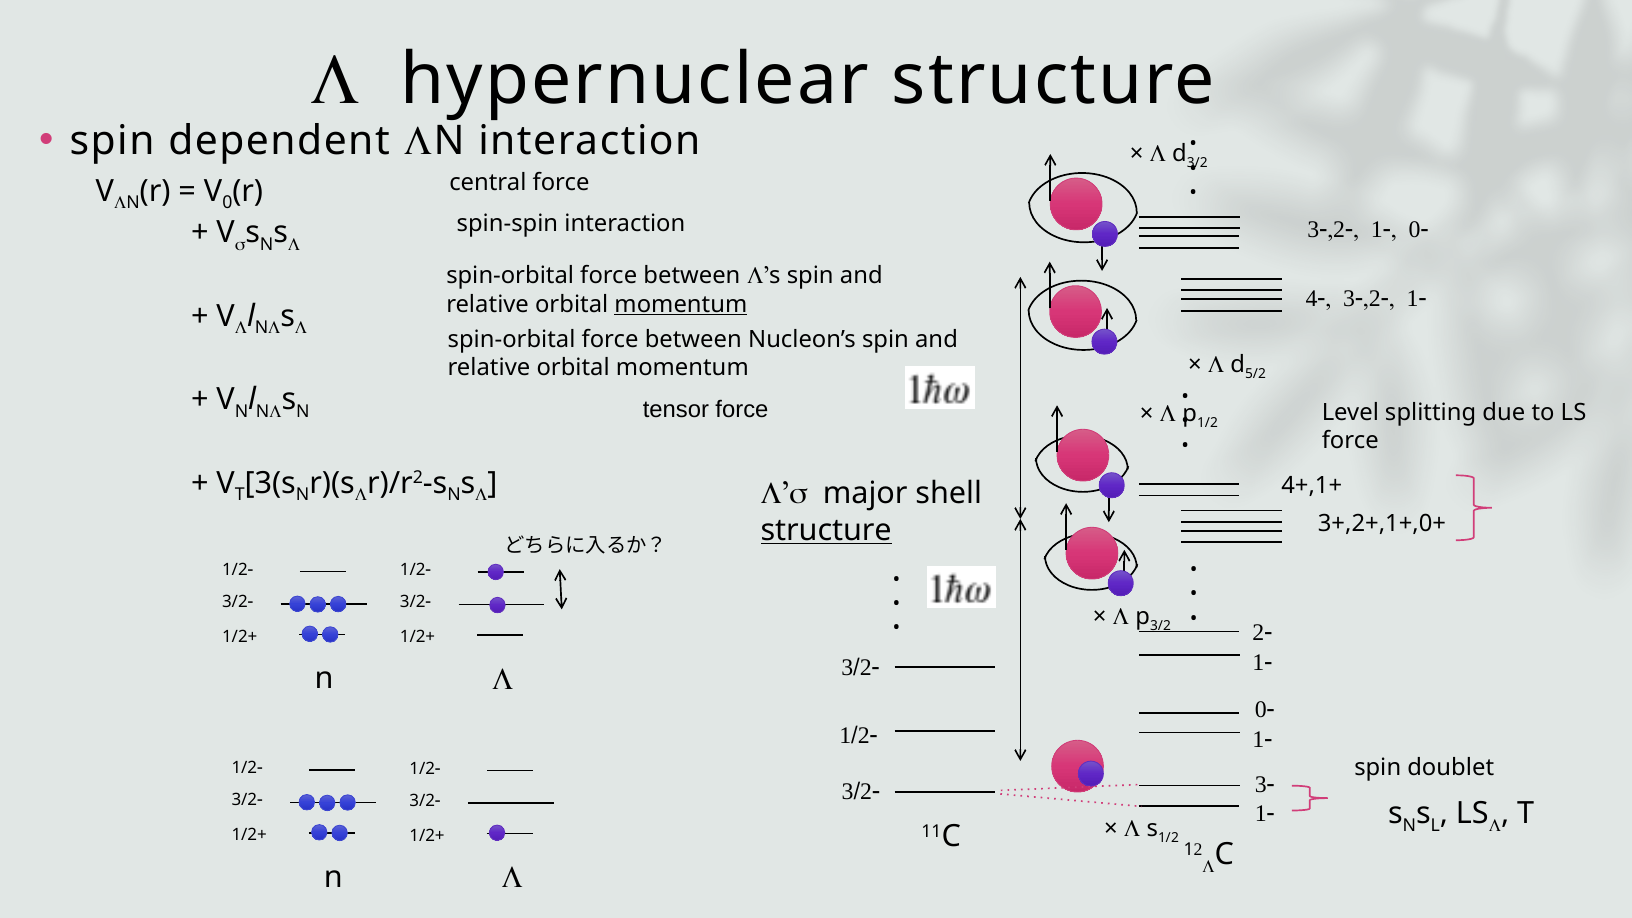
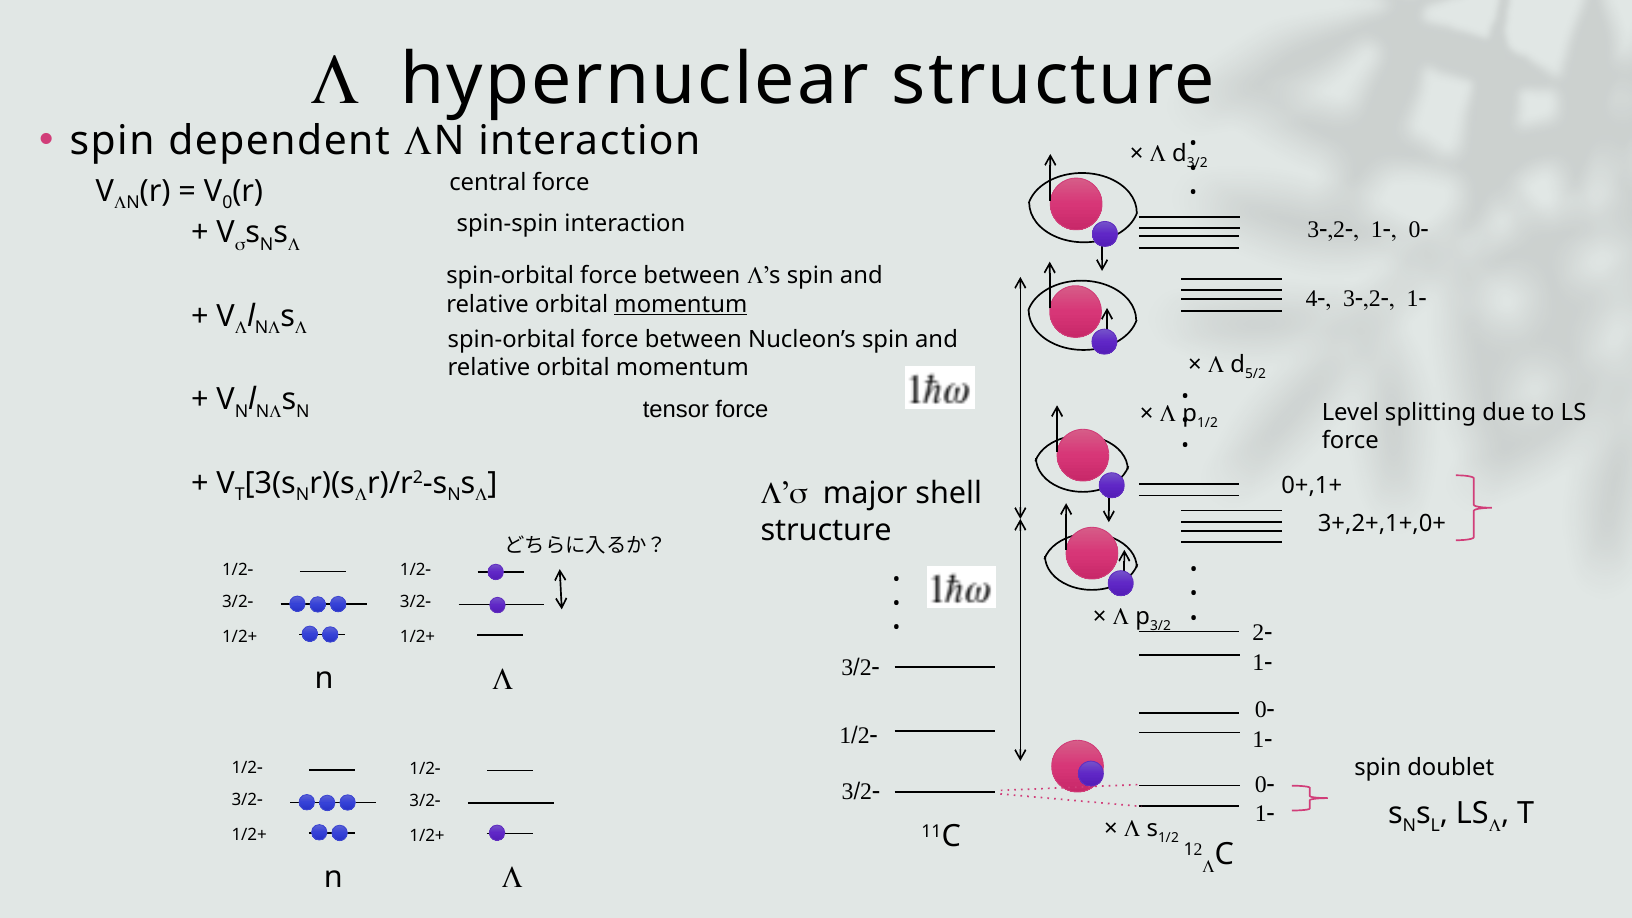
4+,1+: 4+,1+ -> 0+,1+ (1312, 485)
structure underline: present -> none (826, 530)
3-: 3- -> 0- (1265, 785)
